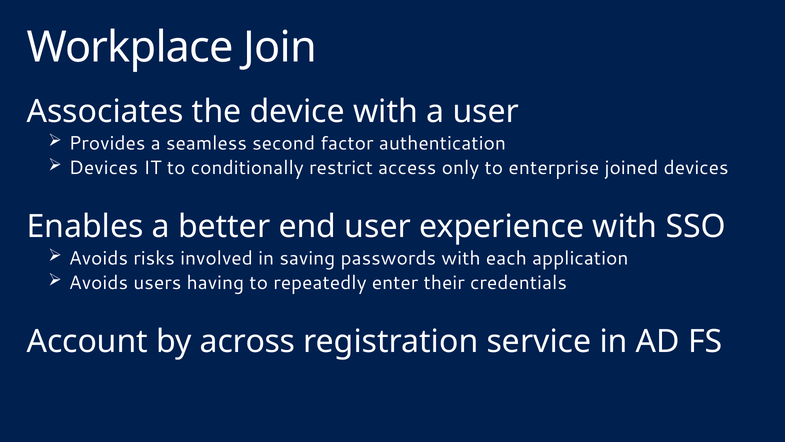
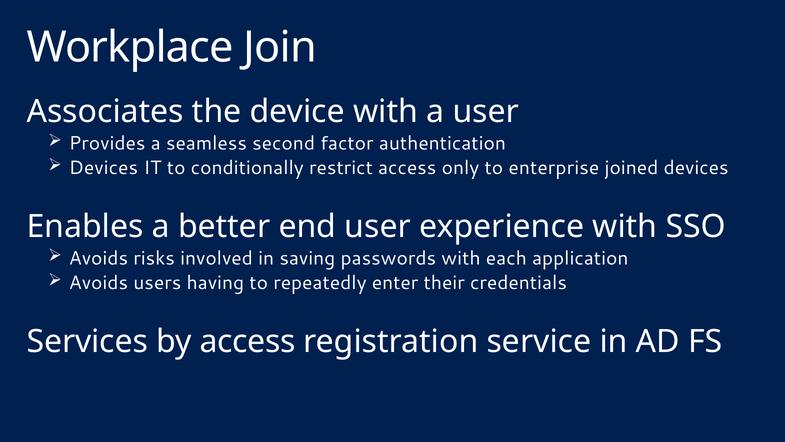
Account: Account -> Services (87, 341)
by across: across -> access (248, 341)
